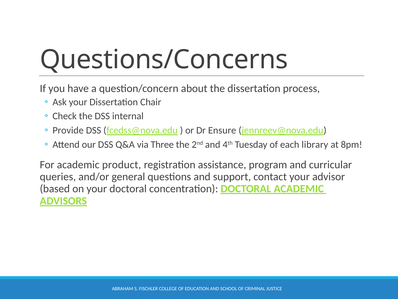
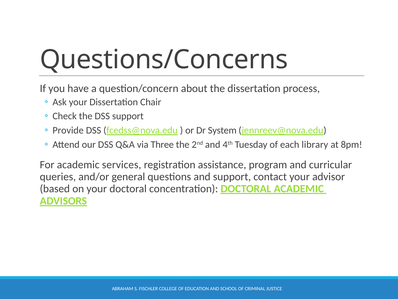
DSS internal: internal -> support (128, 116)
Ensure: Ensure -> System (222, 130)
product: product -> services (122, 164)
